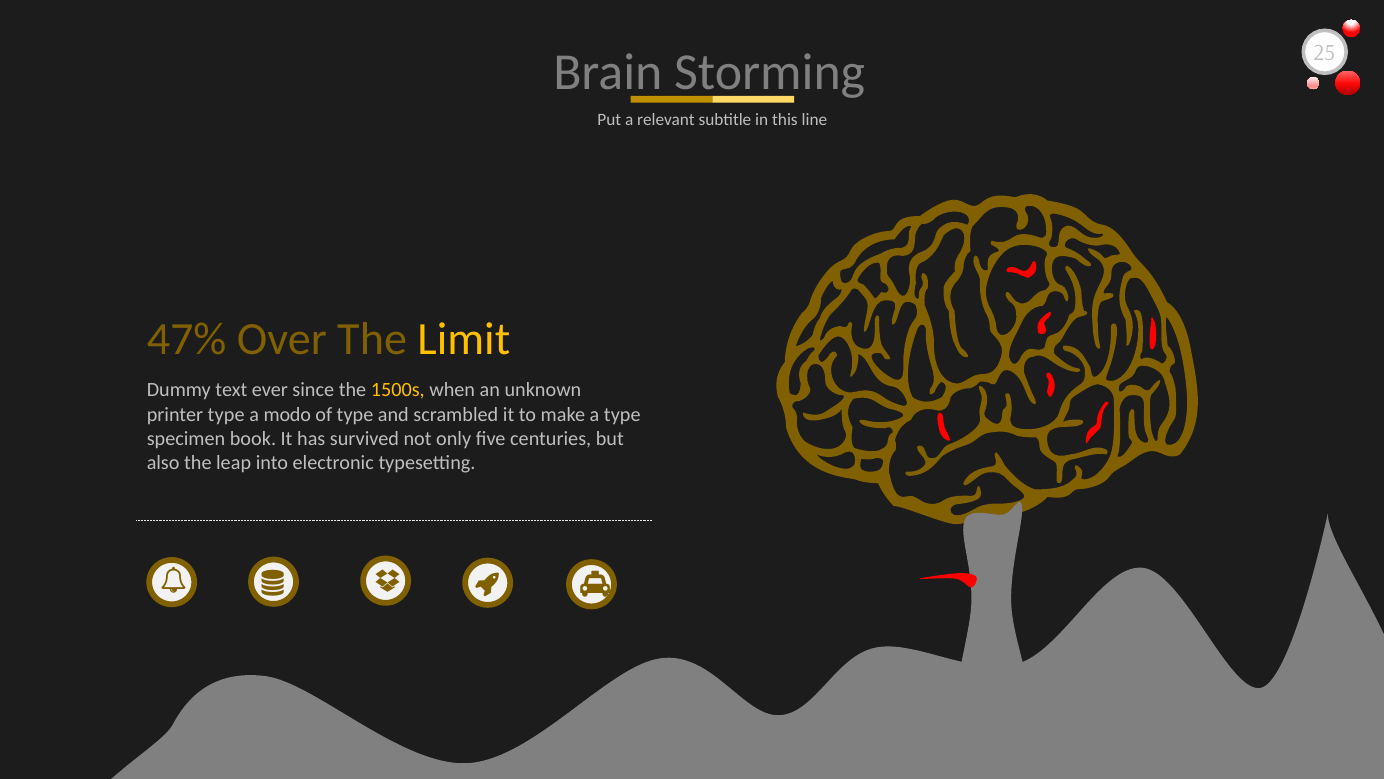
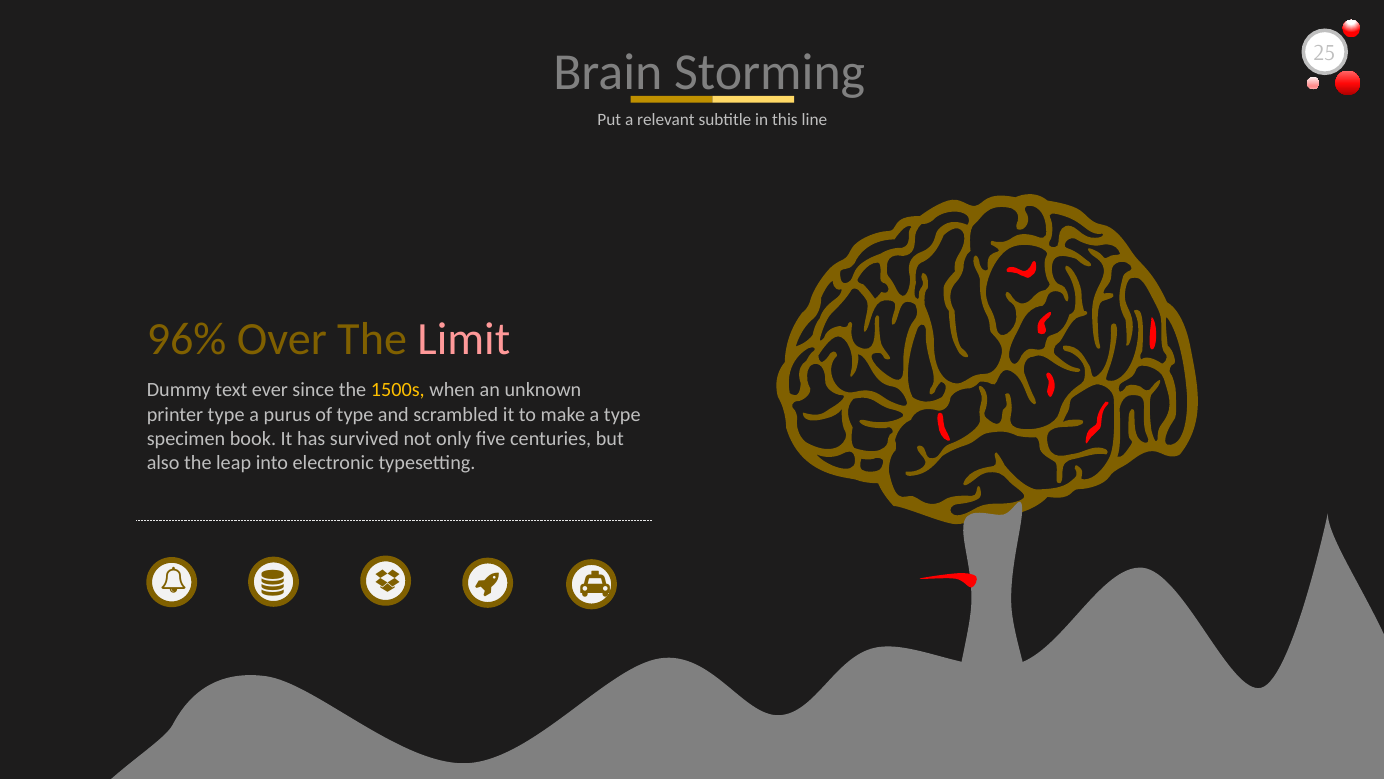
47%: 47% -> 96% (187, 339)
Limit colour: yellow -> pink (464, 339)
modo: modo -> purus (287, 414)
